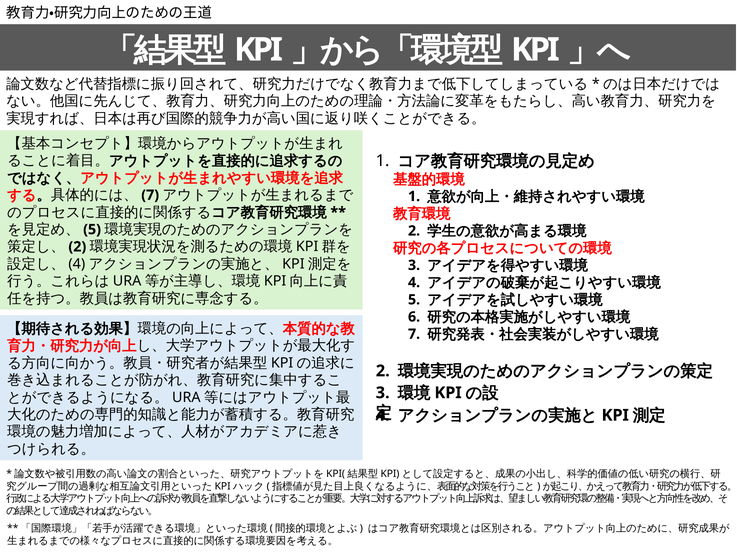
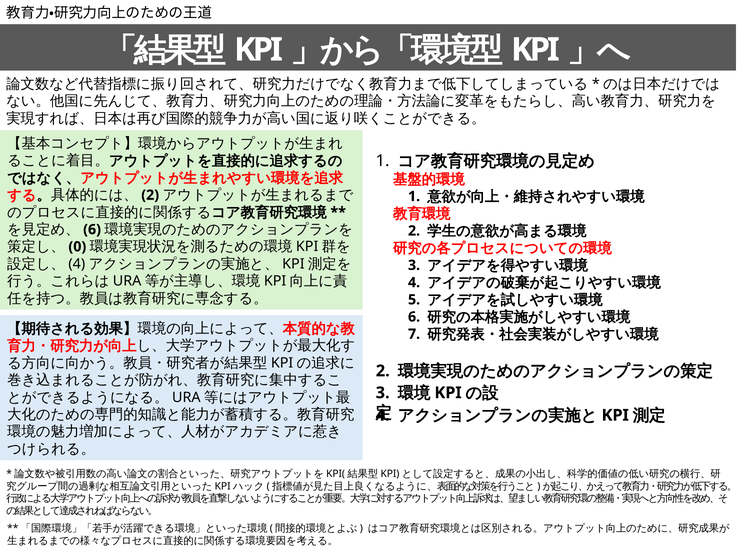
7: 7 -> 2 (150, 195)
5: 5 -> 6 (92, 229)
2: 2 -> 0 (77, 247)
